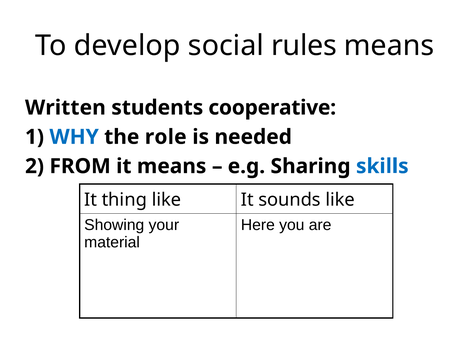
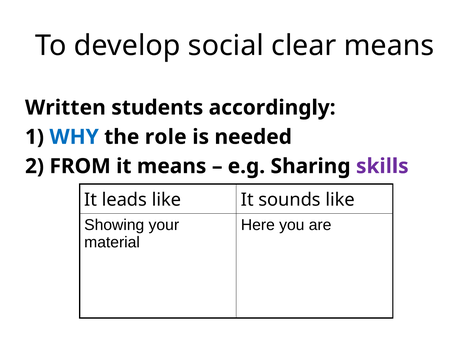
rules: rules -> clear (304, 45)
cooperative: cooperative -> accordingly (272, 107)
skills colour: blue -> purple (382, 166)
thing: thing -> leads (124, 199)
